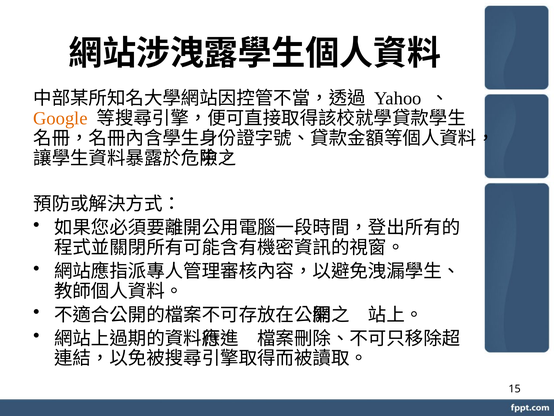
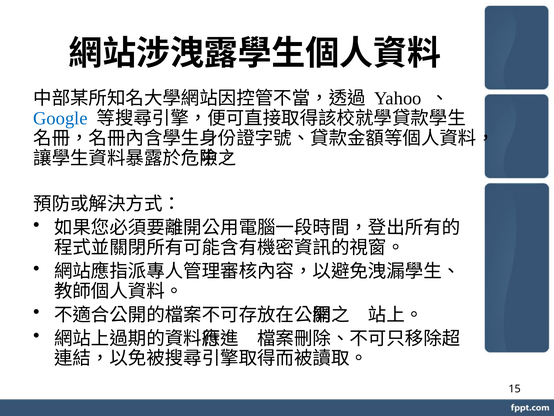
Google colour: orange -> blue (60, 118)
